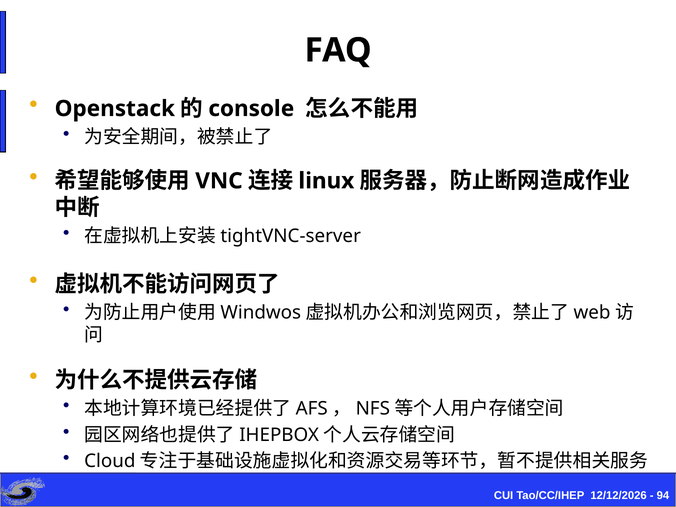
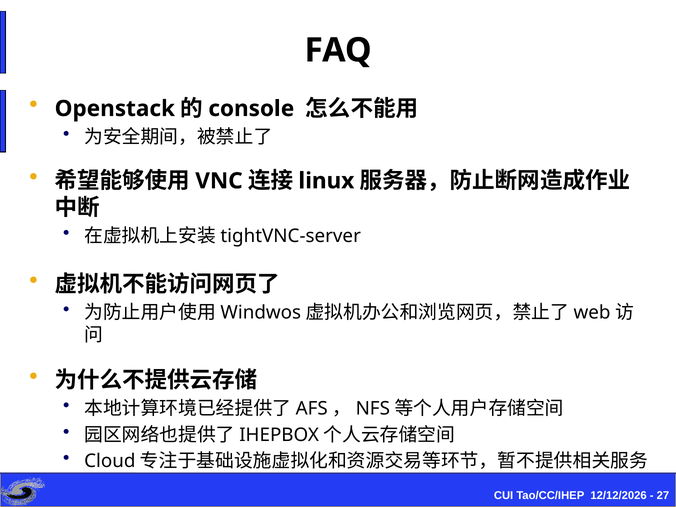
94: 94 -> 27 (663, 495)
